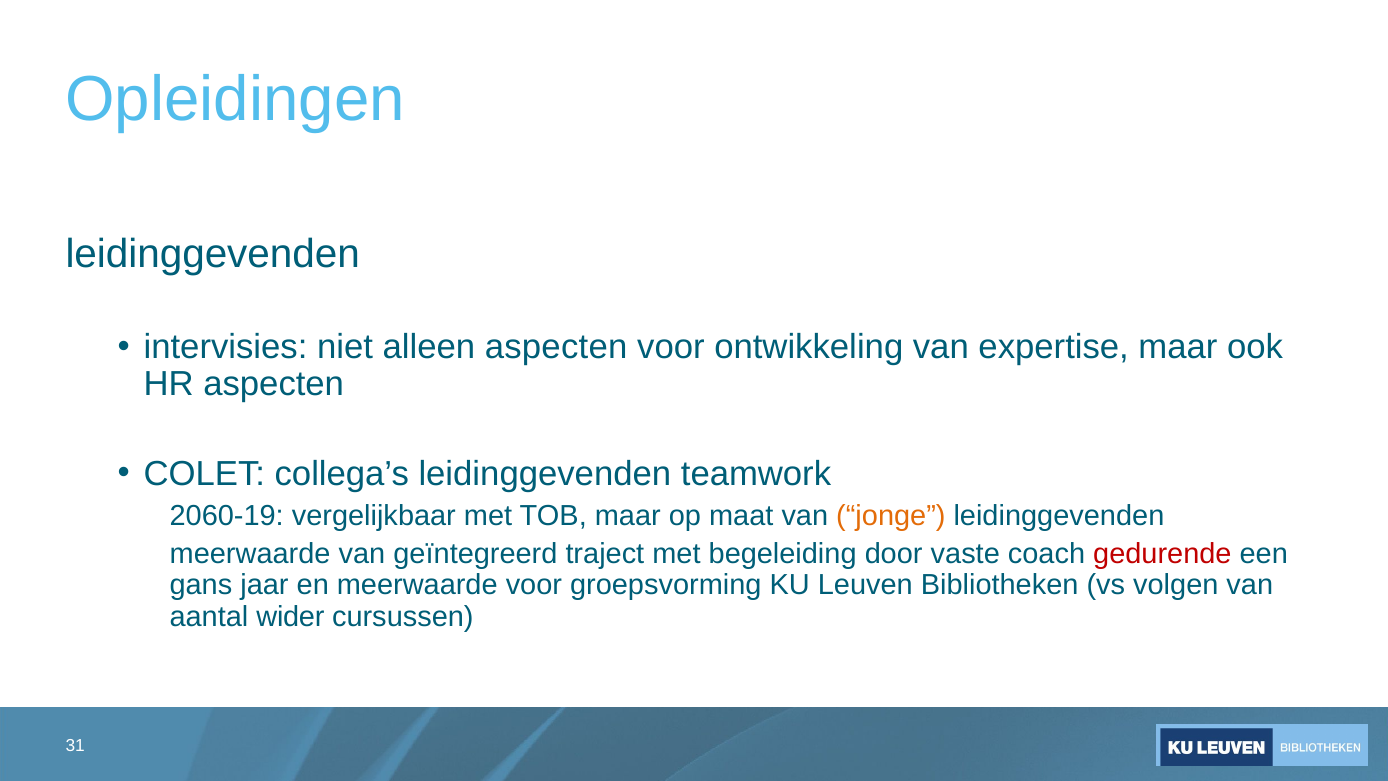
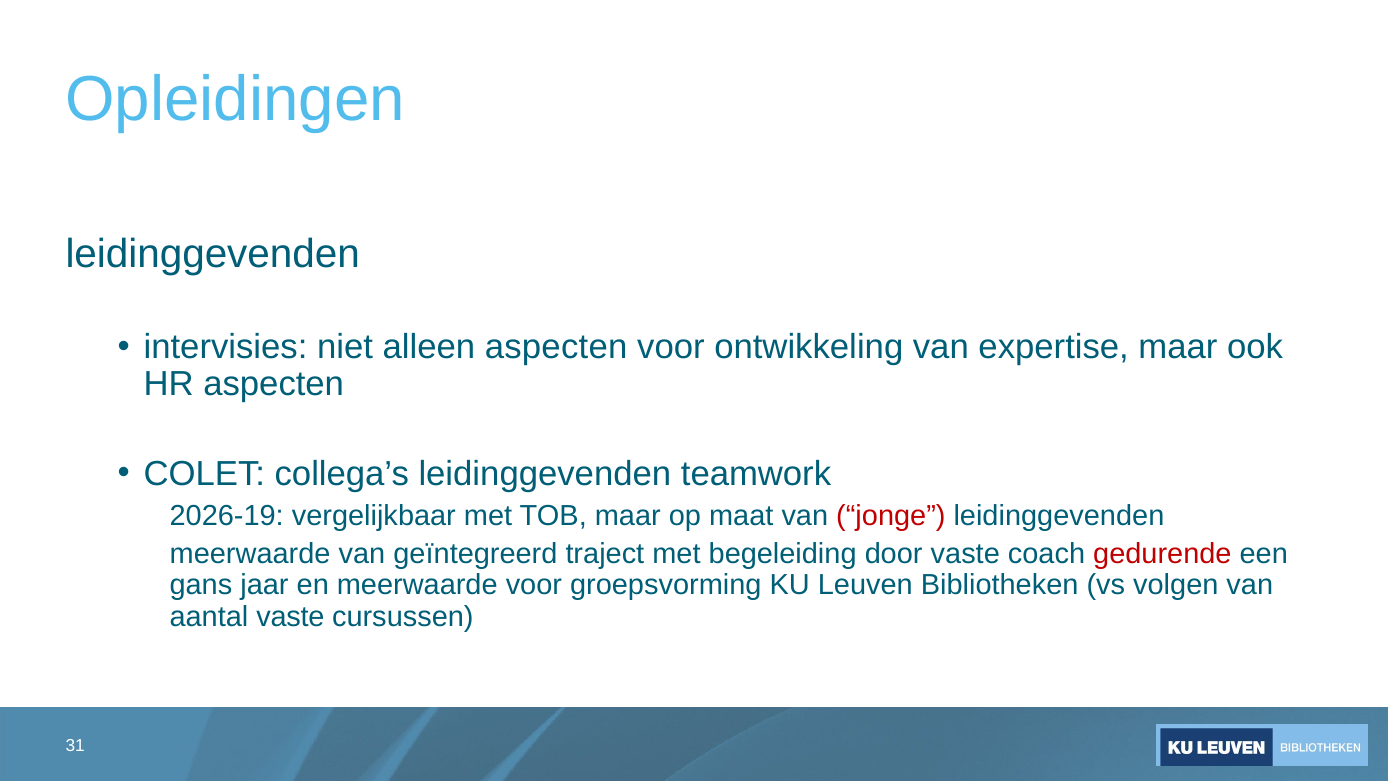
2060-19: 2060-19 -> 2026-19 (227, 515)
jonge colour: orange -> red (891, 515)
aantal wider: wider -> vaste (290, 616)
